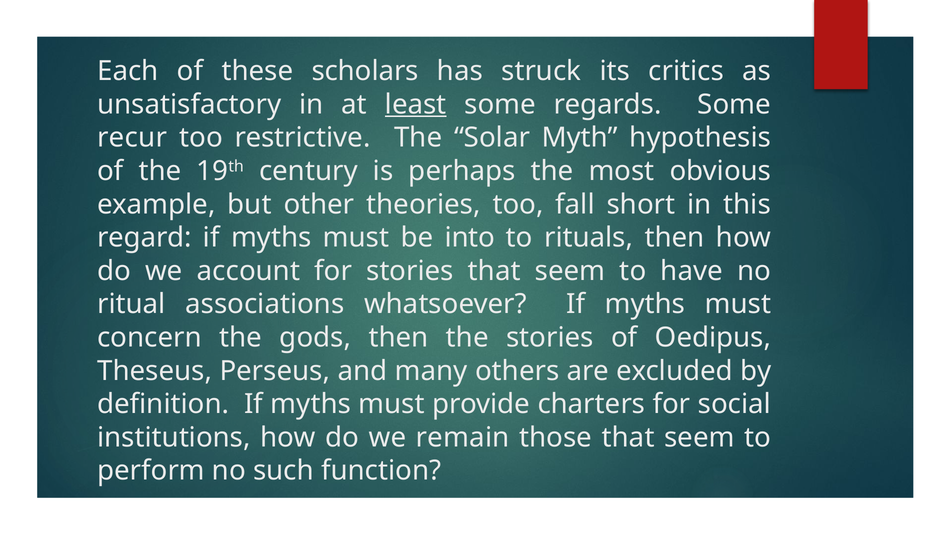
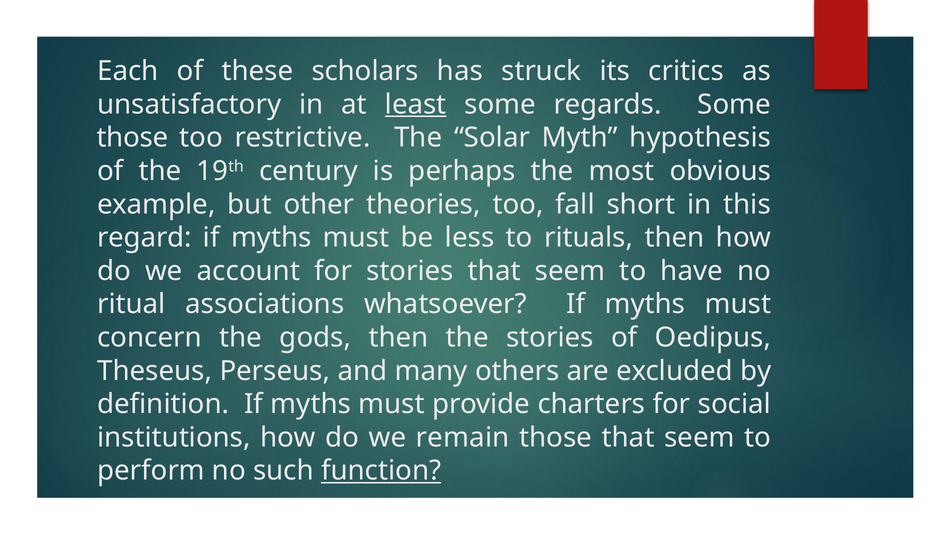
recur: recur -> those (133, 138)
into: into -> less (470, 238)
function underline: none -> present (381, 471)
